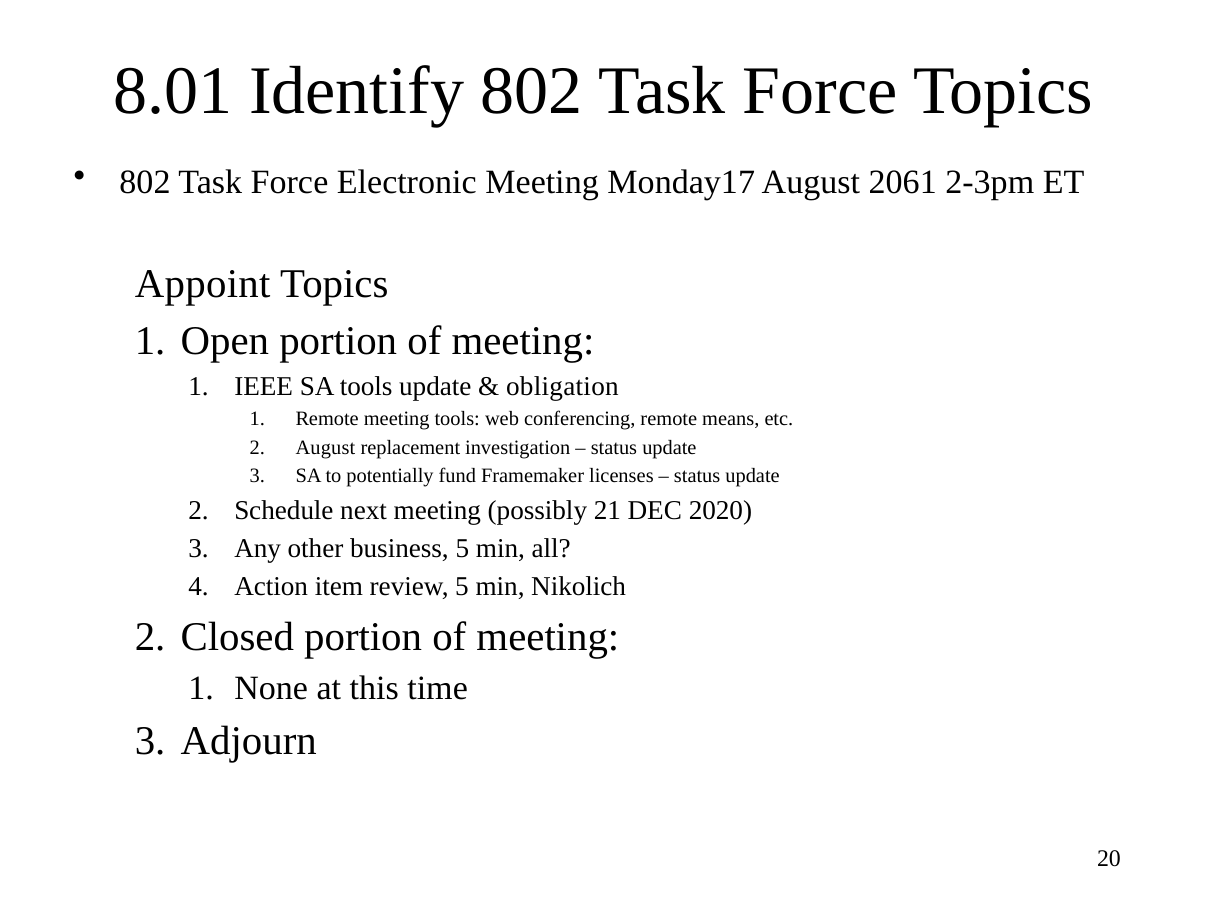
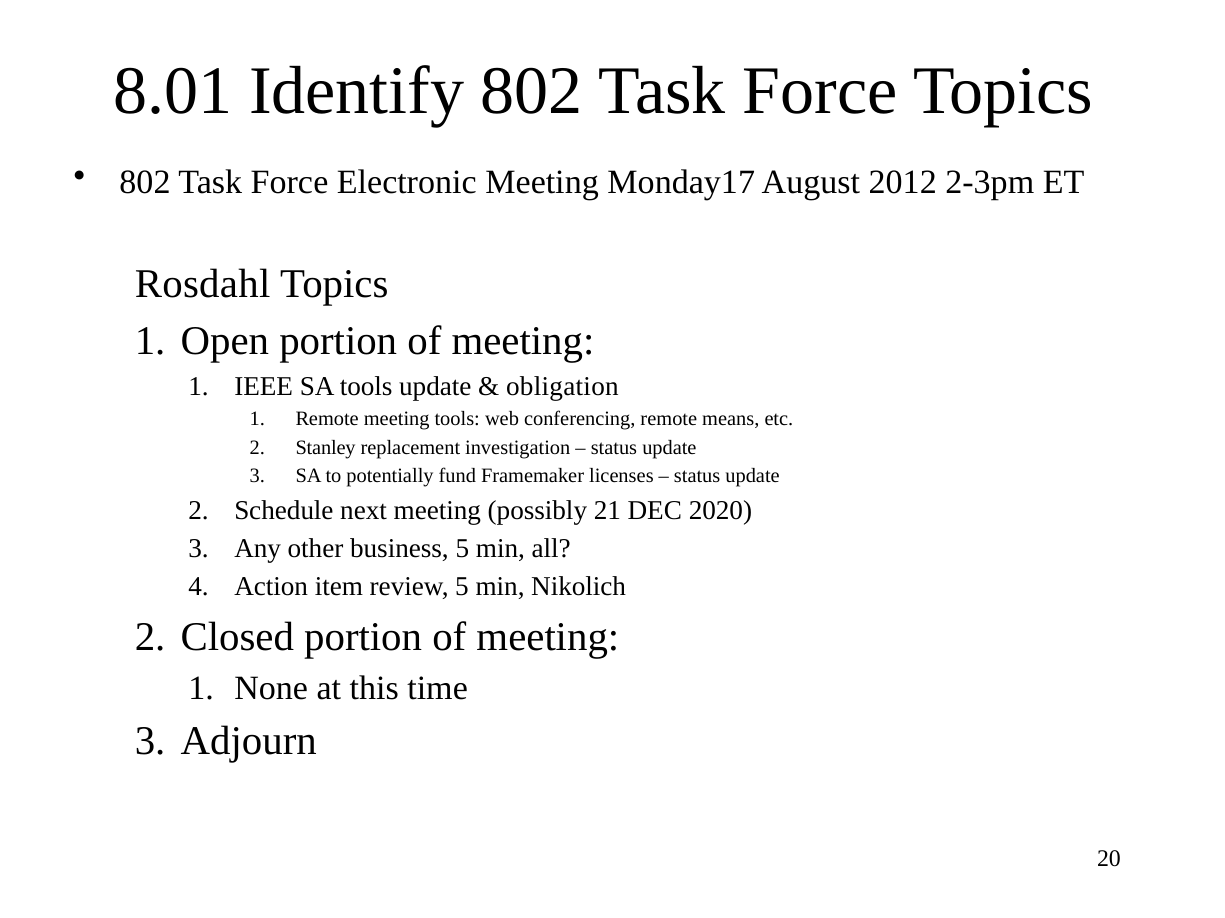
2061: 2061 -> 2012 (903, 182)
Appoint: Appoint -> Rosdahl (203, 285)
August: August -> Stanley (326, 448)
